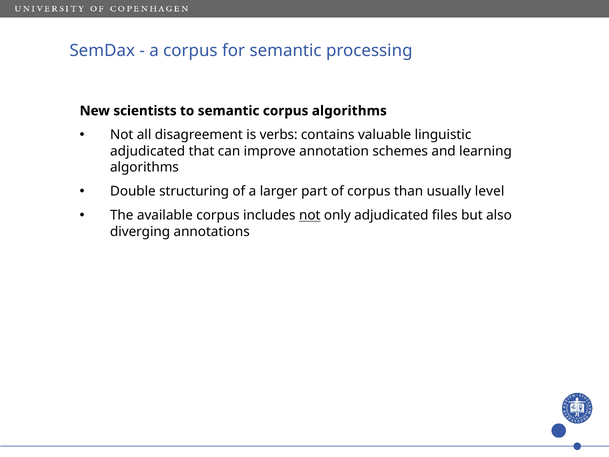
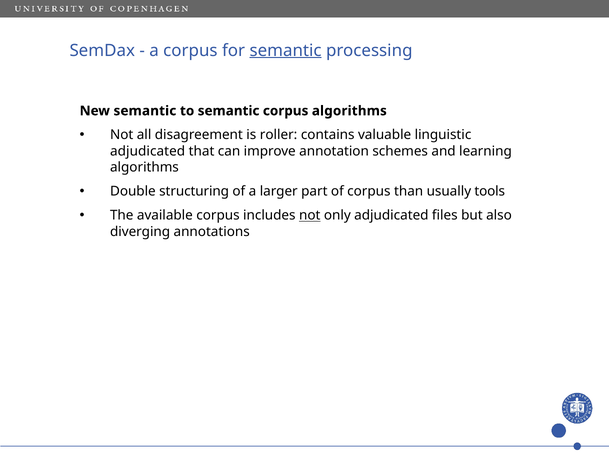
semantic underline: none -> present (286, 50)
New scientists: scientists -> semantic (145, 111)
verbs: verbs -> roller (279, 135)
level: level -> tools (490, 191)
